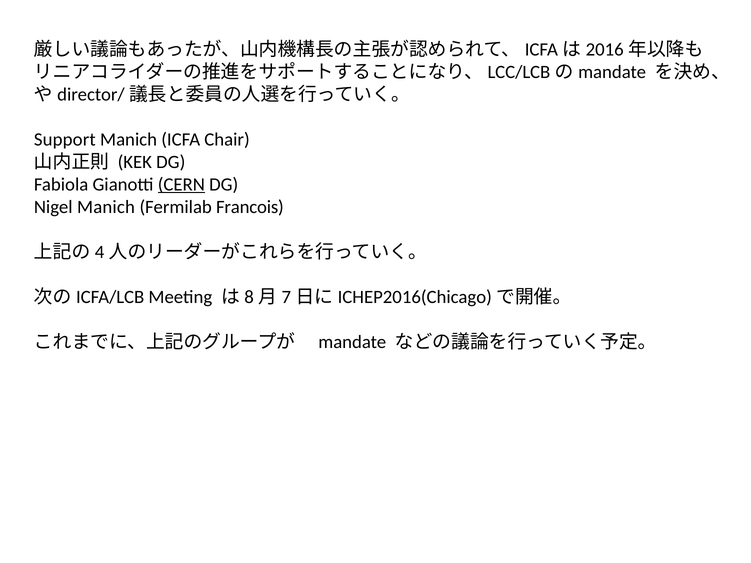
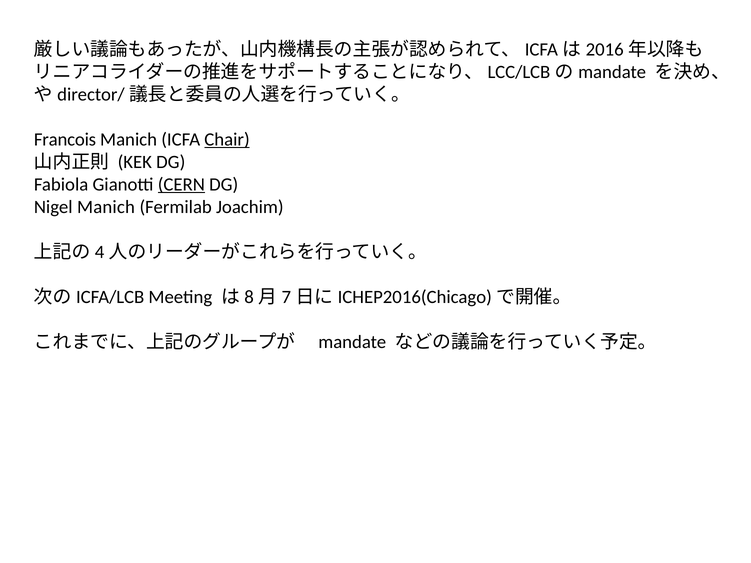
Support: Support -> Francois (65, 140)
Chair underline: none -> present (227, 140)
Francois: Francois -> Joachim (250, 207)
